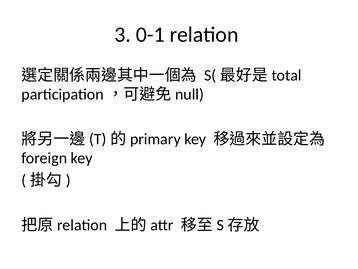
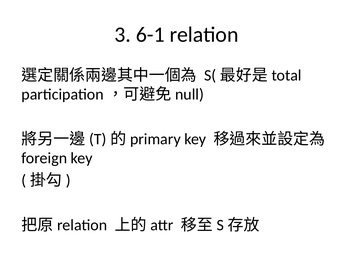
0-1: 0-1 -> 6-1 (150, 35)
